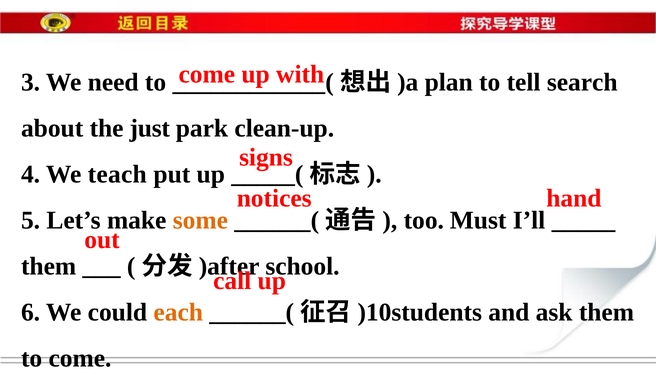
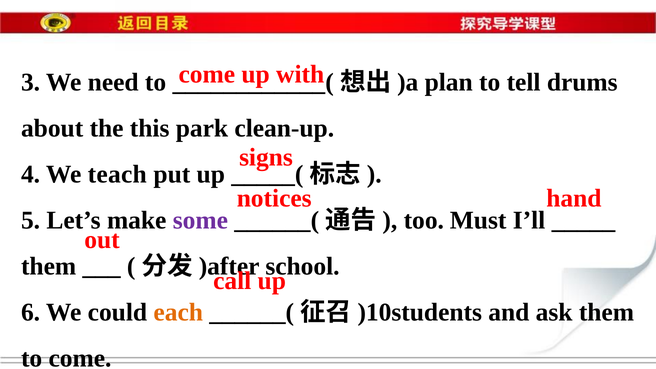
search: search -> drums (582, 82)
just: just -> this (150, 128)
some colour: orange -> purple (200, 220)
